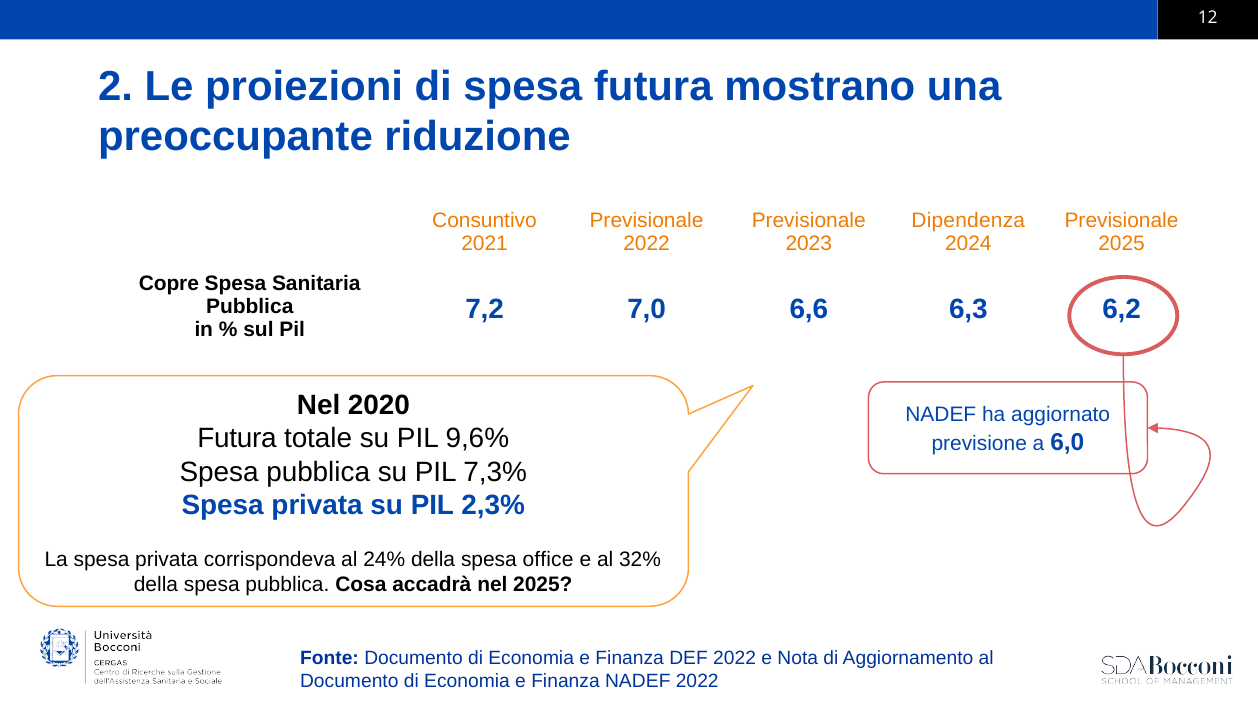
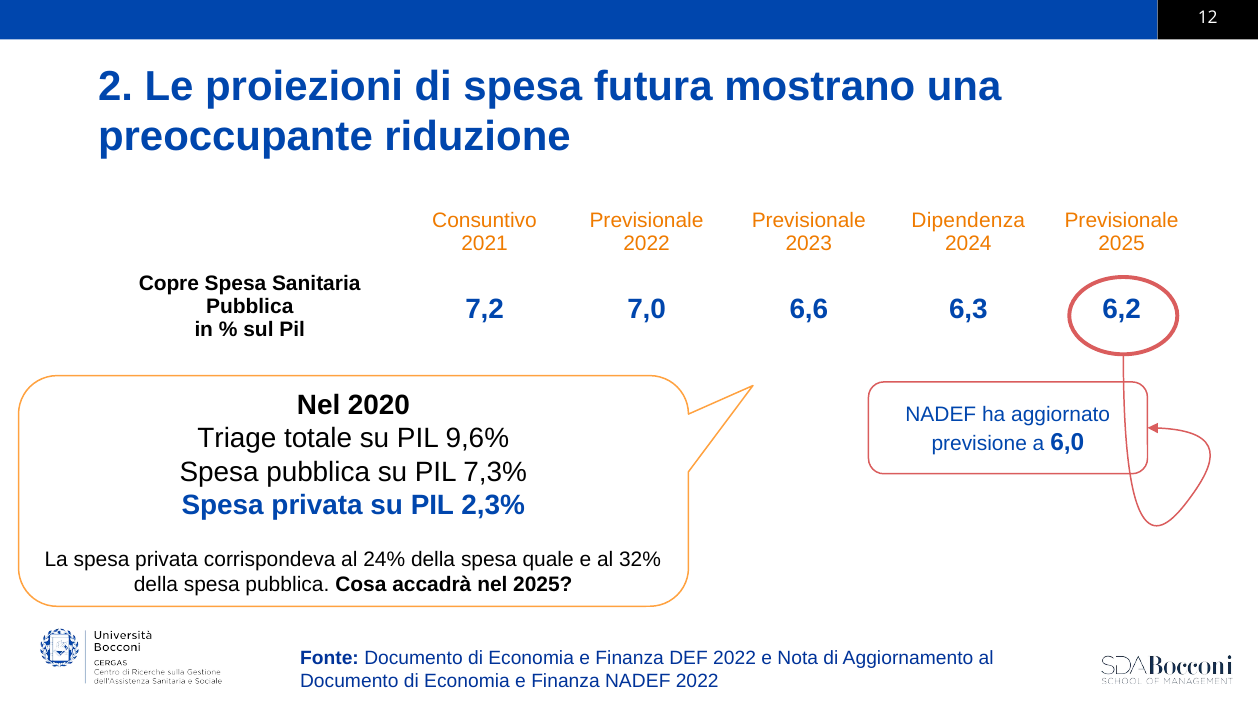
Futura: Futura -> Triage (237, 439)
office: office -> quale (548, 560)
